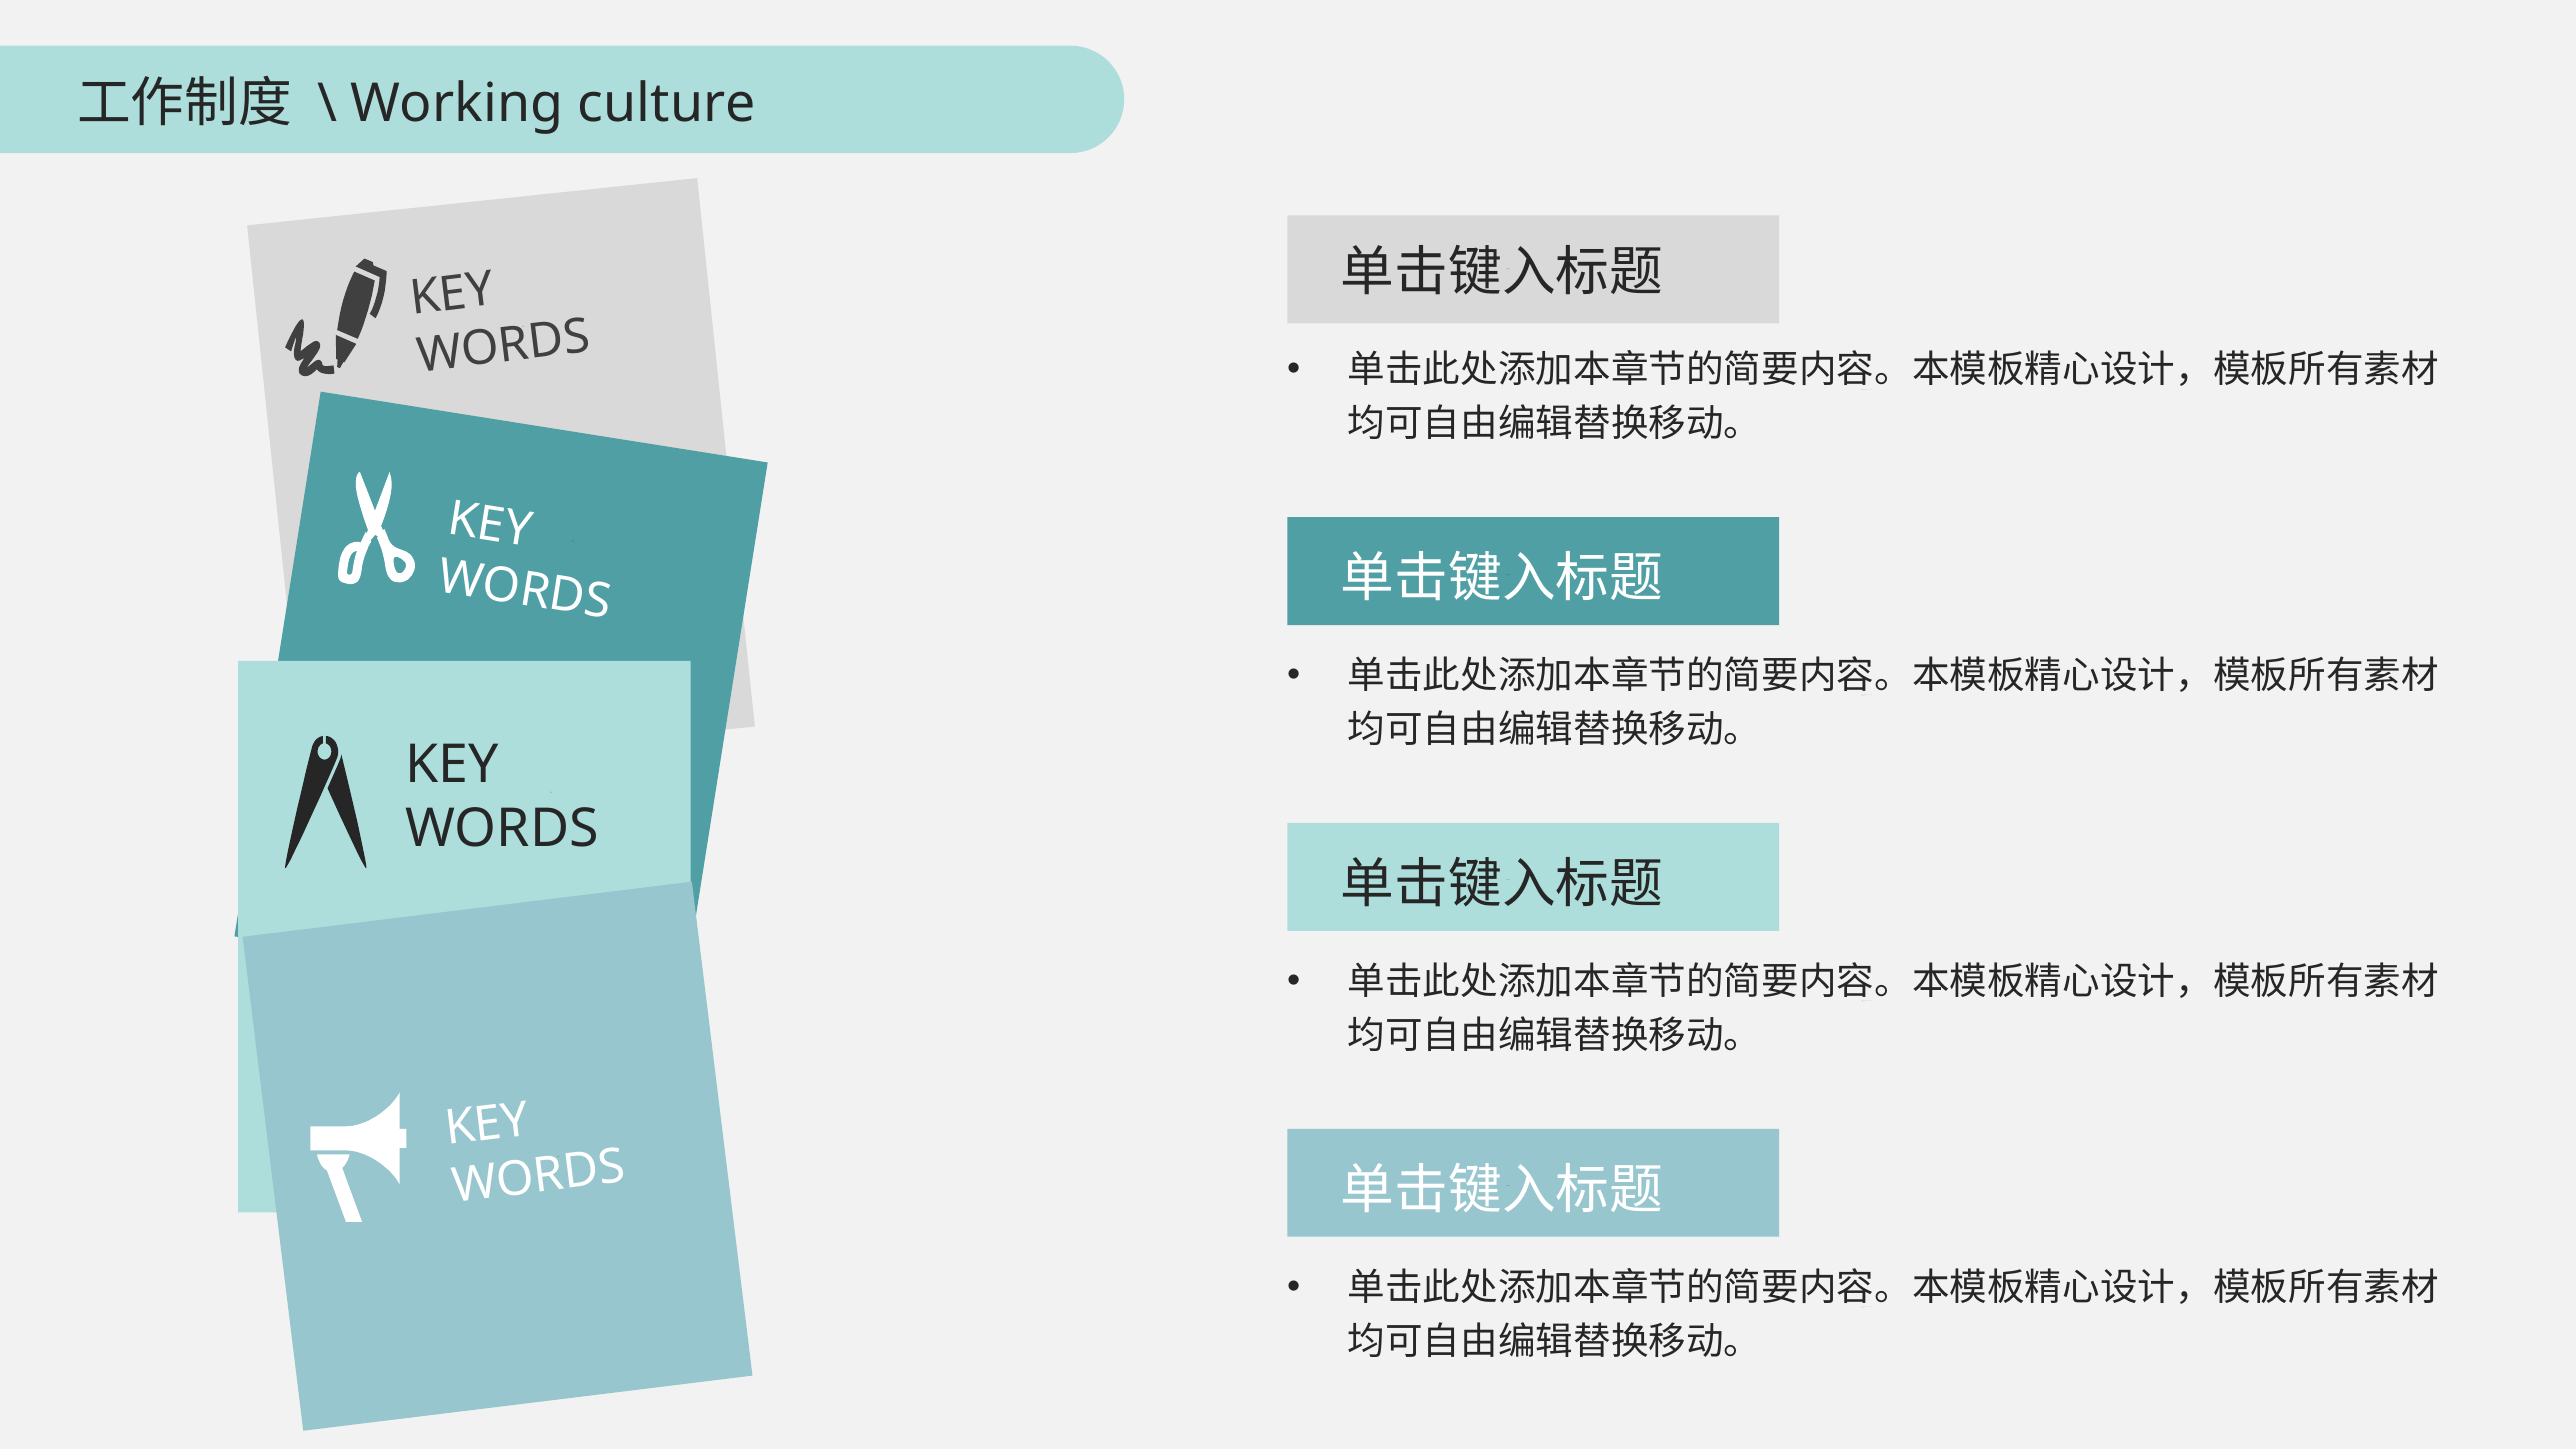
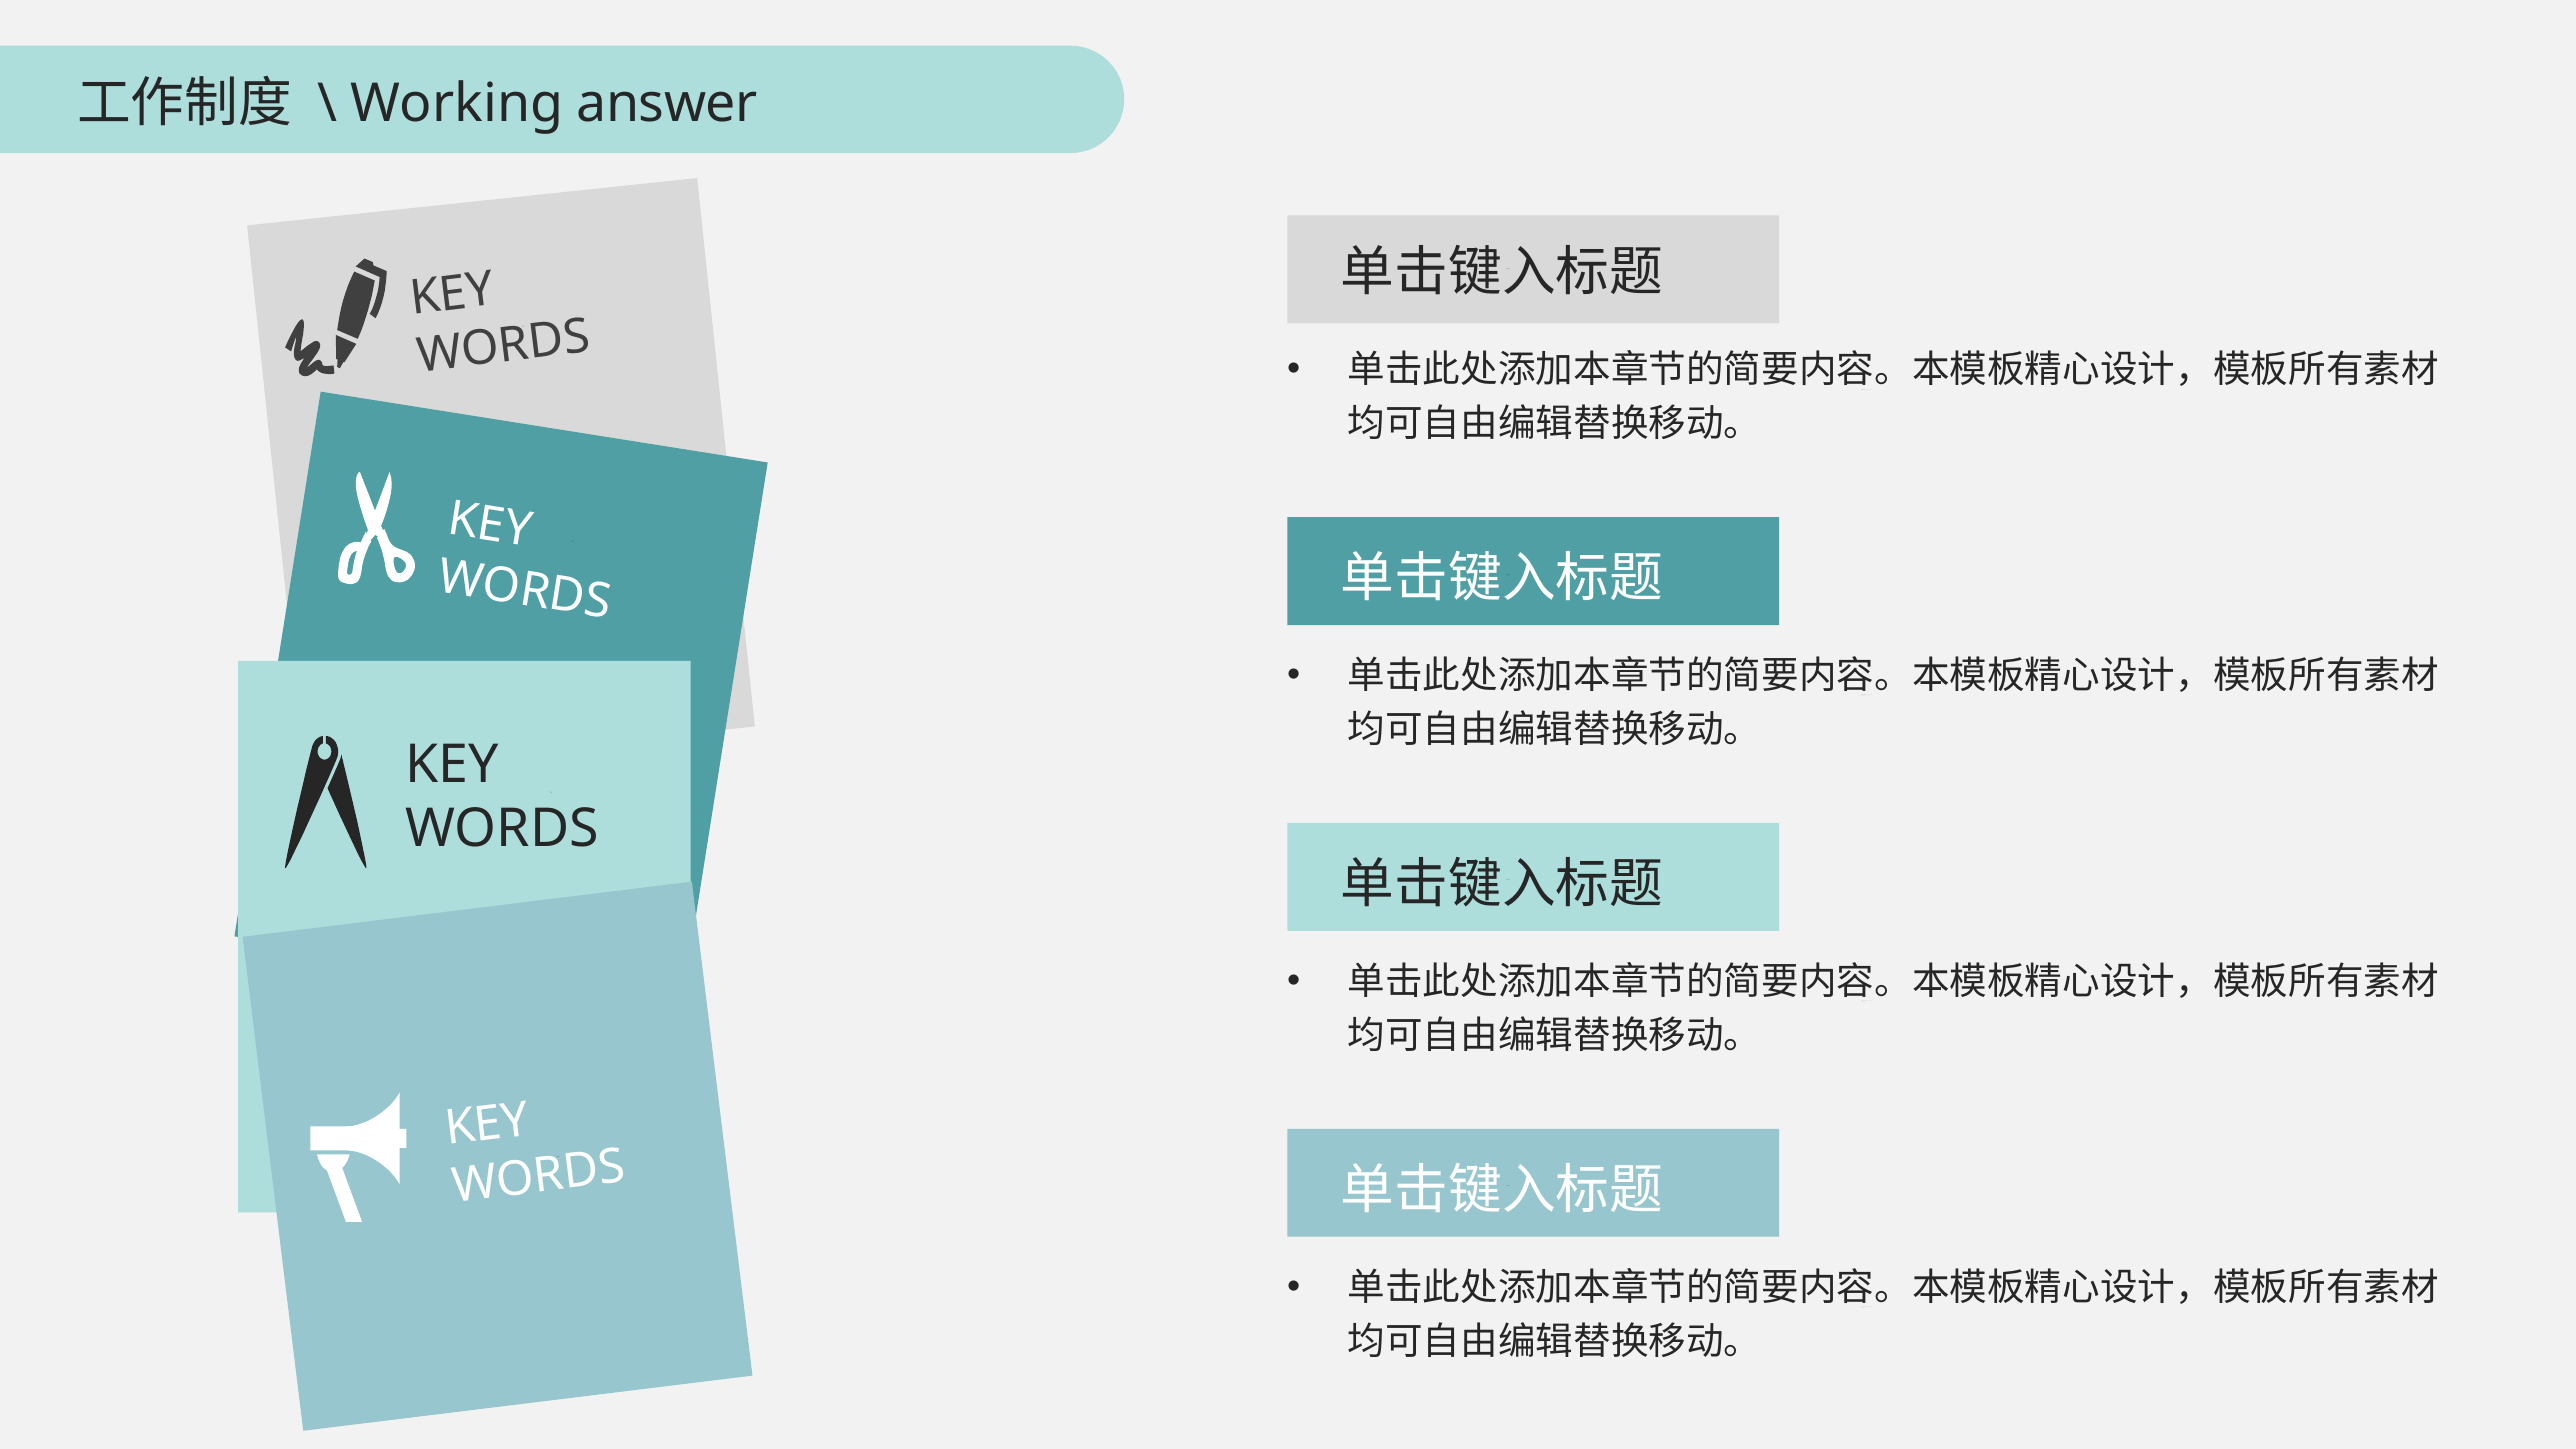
culture: culture -> answer (667, 104)
